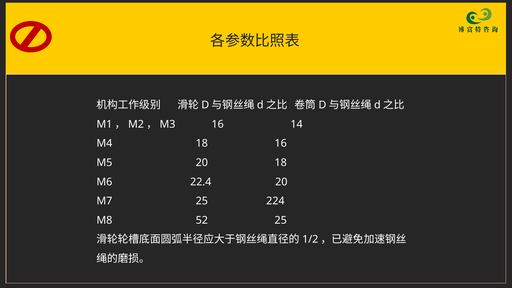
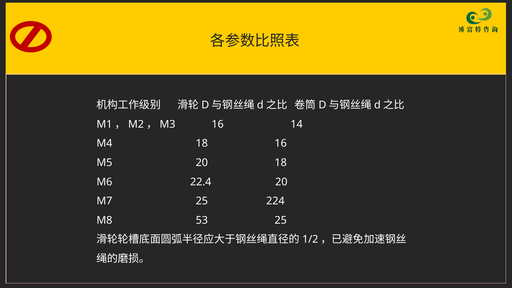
52: 52 -> 53 (202, 220)
